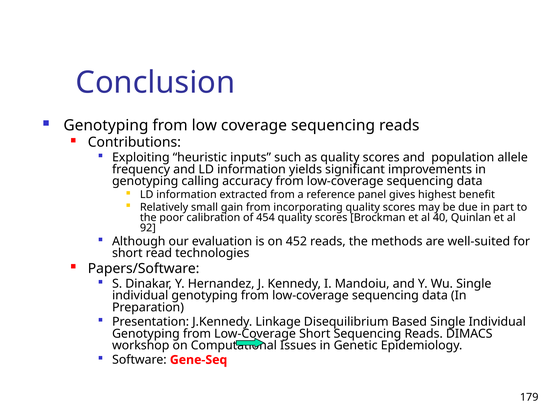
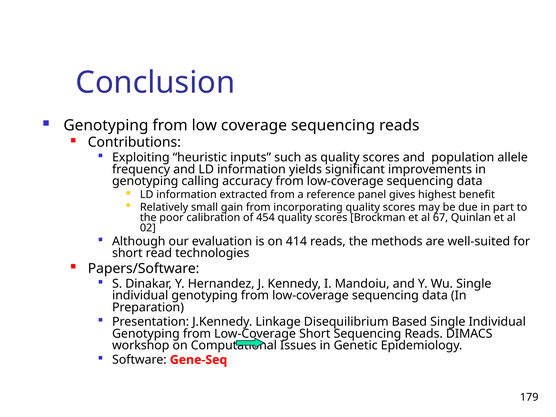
40: 40 -> 67 (440, 217)
92: 92 -> 02 (148, 228)
452: 452 -> 414 (296, 241)
